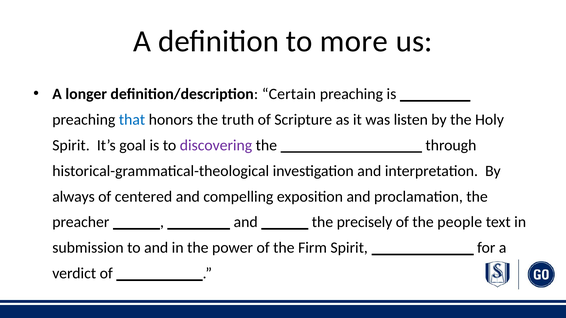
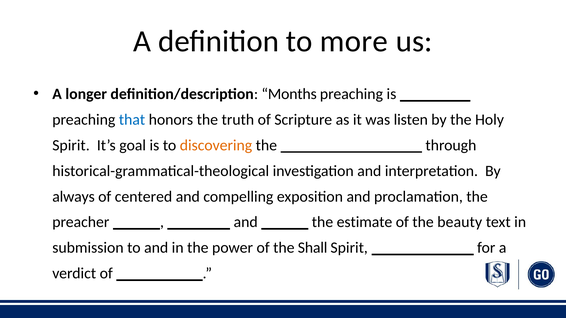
Certain: Certain -> Months (289, 94)
discovering colour: purple -> orange (216, 145)
precisely: precisely -> estimate (364, 222)
people: people -> beauty (460, 222)
Firm: Firm -> Shall (313, 248)
